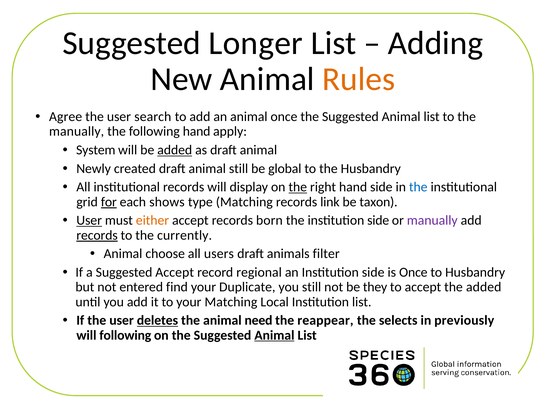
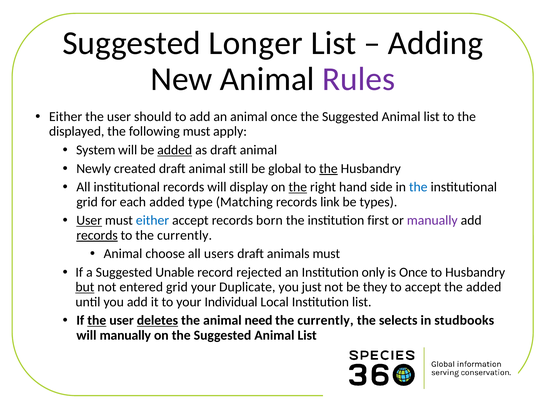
Rules colour: orange -> purple (359, 79)
Agree: Agree -> Either (66, 117)
search: search -> should (153, 117)
manually: manually -> displayed (77, 131)
following hand: hand -> must (197, 131)
the underline: none -> present (328, 168)
for underline: present -> none (109, 202)
each shows: shows -> added (167, 202)
taxon: taxon -> types (378, 202)
either colour: orange -> blue (152, 220)
the institution side: side -> first (378, 220)
animals filter: filter -> must (326, 253)
Suggested Accept: Accept -> Unable (175, 272)
regional: regional -> rejected (259, 272)
an Institution side: side -> only (373, 272)
but underline: none -> present (85, 287)
entered find: find -> grid (177, 287)
you still: still -> just (312, 287)
your Matching: Matching -> Individual (231, 301)
the underline: none -> present (97, 320)
reappear: reappear -> currently (325, 320)
previously: previously -> studbooks (464, 320)
will following: following -> manually (125, 335)
Animal underline: present -> none (274, 335)
